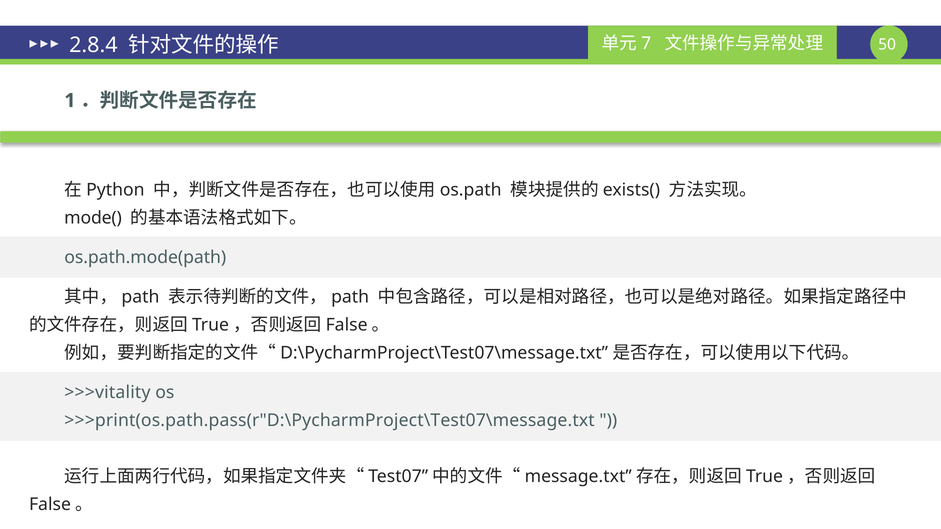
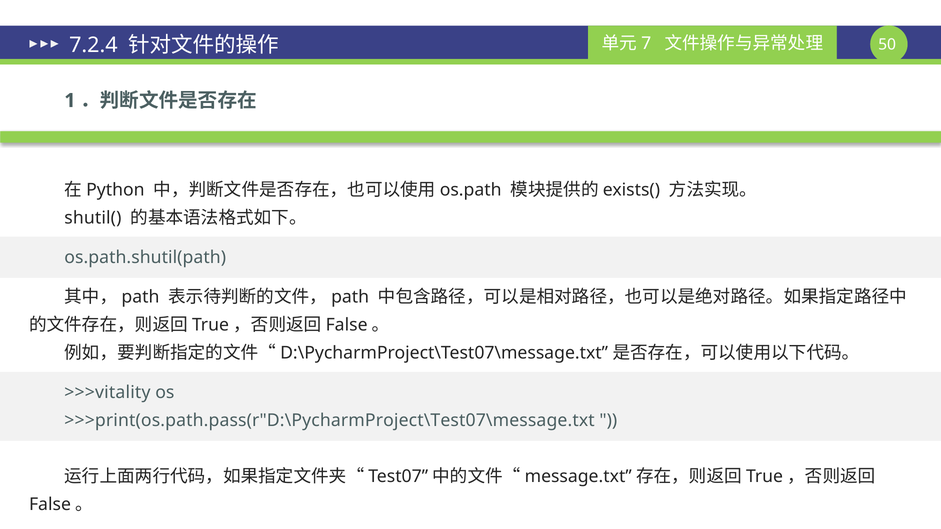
2.8.4: 2.8.4 -> 7.2.4 (93, 45)
mode(: mode( -> shutil( (93, 218)
os.path.mode(path: os.path.mode(path -> os.path.shutil(path (145, 258)
